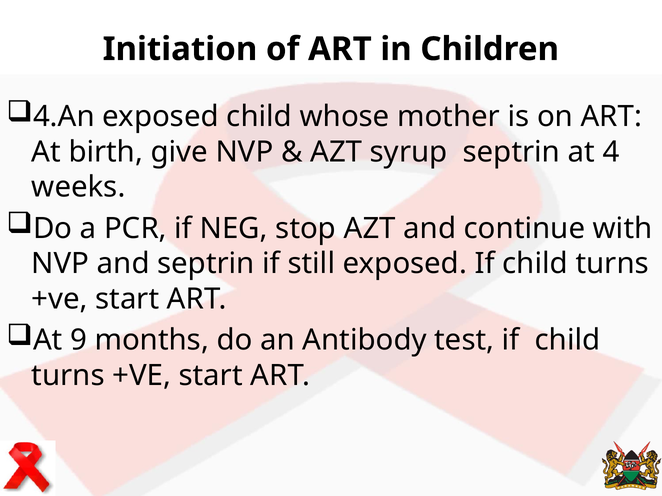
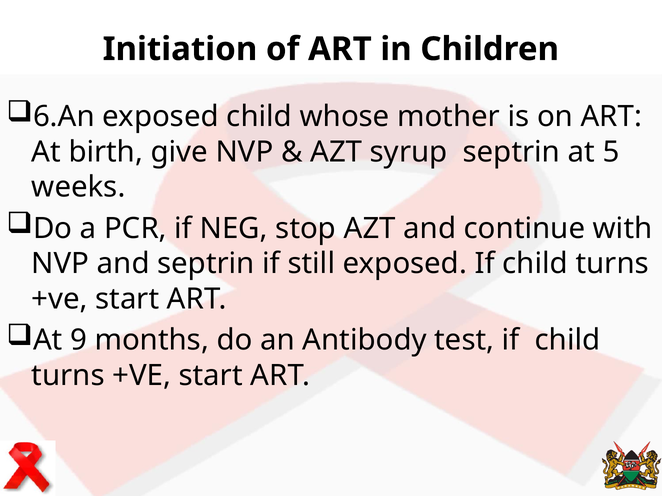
4.An: 4.An -> 6.An (64, 117)
4: 4 -> 5 (611, 152)
